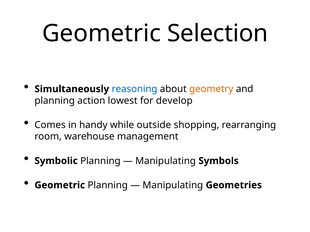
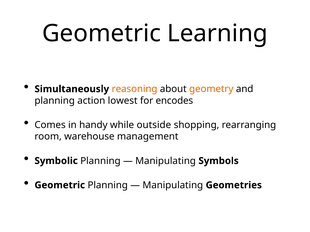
Selection: Selection -> Learning (218, 33)
reasoning colour: blue -> orange (135, 89)
develop: develop -> encodes (174, 101)
